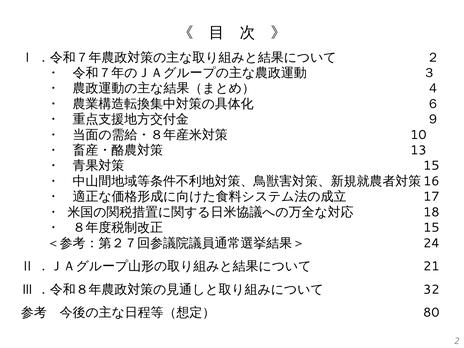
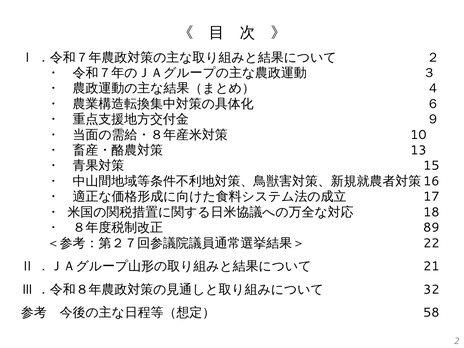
15: 15 -> 89 (431, 228)
24: 24 -> 22 (431, 243)
80: 80 -> 58 (431, 313)
